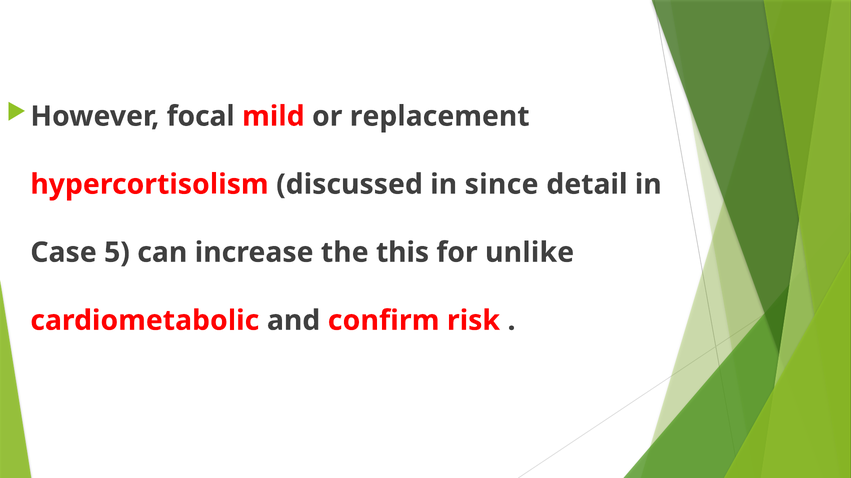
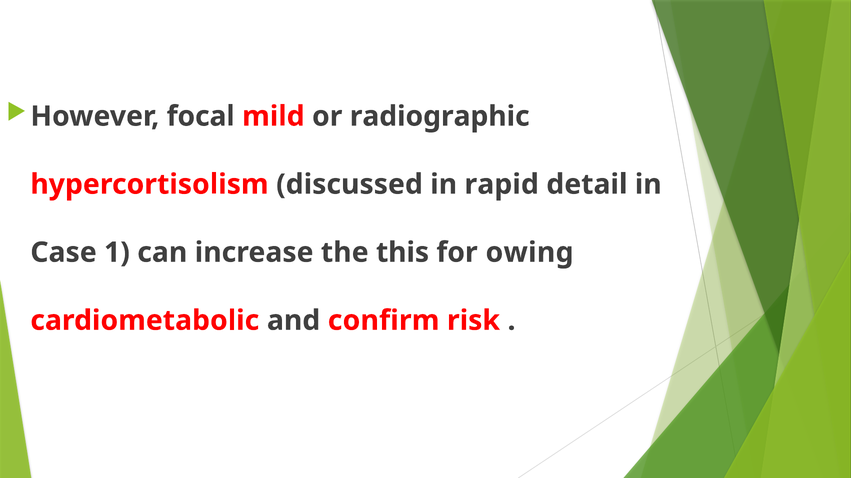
replacement: replacement -> radiographic (440, 117)
since: since -> rapid (502, 185)
5: 5 -> 1 (117, 253)
unlike: unlike -> owing (530, 253)
